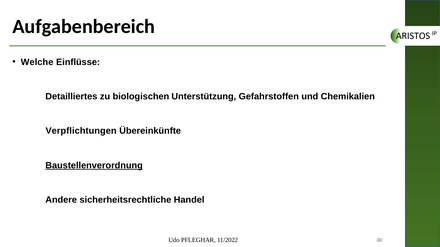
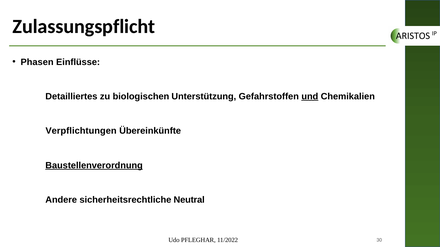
Aufgabenbereich: Aufgabenbereich -> Zulassungspflicht (84, 27)
Welche: Welche -> Phasen (37, 62)
und underline: none -> present (310, 97)
Handel: Handel -> Neutral (189, 200)
